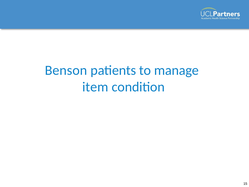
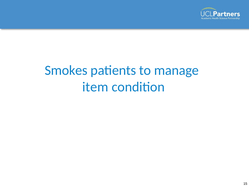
Benson: Benson -> Smokes (66, 70)
